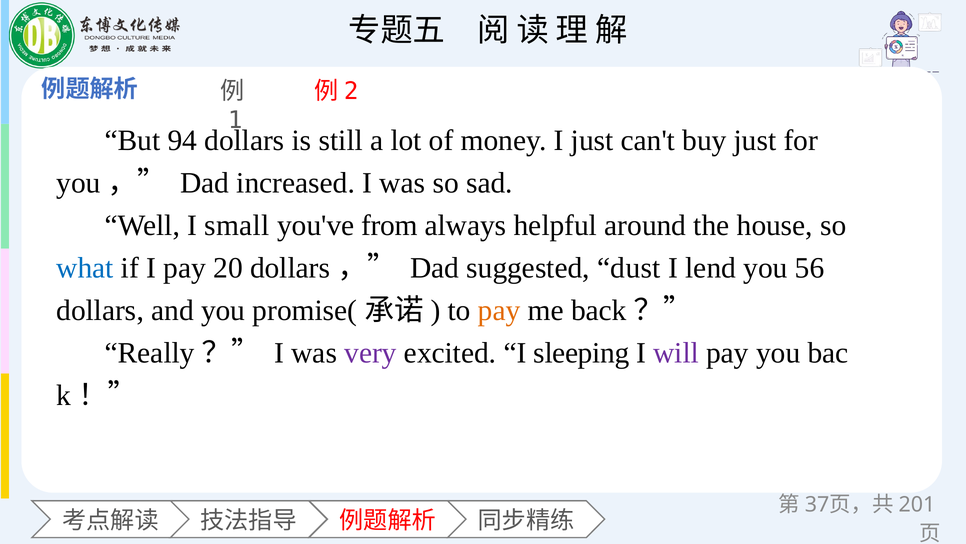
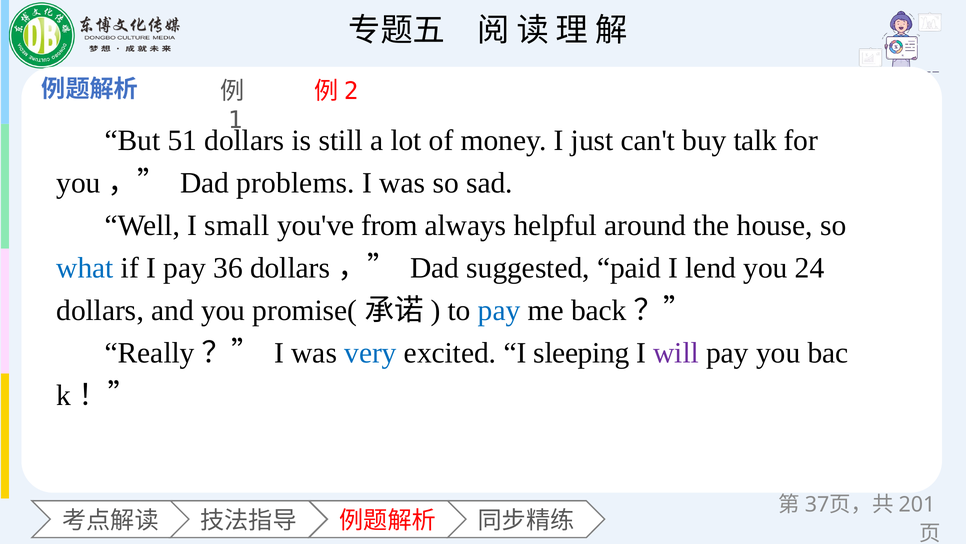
94: 94 -> 51 (182, 140)
buy just: just -> talk (755, 140)
increased: increased -> problems (296, 183)
20: 20 -> 36 (228, 268)
dust: dust -> paid (629, 268)
56: 56 -> 24 (810, 268)
pay colour: orange -> blue (499, 310)
very colour: purple -> blue (371, 353)
